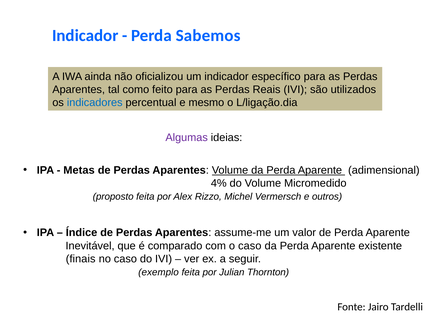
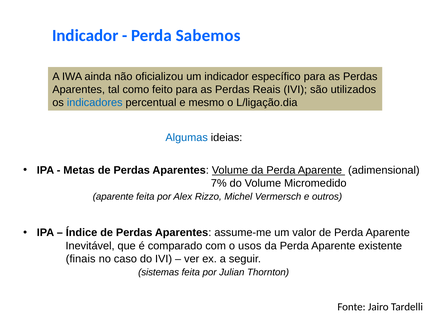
Algumas colour: purple -> blue (187, 137)
4%: 4% -> 7% (219, 183)
proposto: proposto -> aparente (113, 197)
o caso: caso -> usos (250, 246)
exemplo: exemplo -> sistemas (159, 272)
